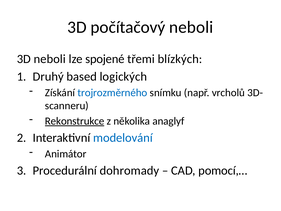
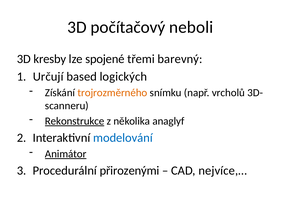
3D neboli: neboli -> kresby (50, 59)
blízkých: blízkých -> barevný (180, 59)
Druhý: Druhý -> Určují (48, 76)
trojrozměrného colour: blue -> orange (112, 93)
Animátor underline: none -> present (66, 154)
dohromady: dohromady -> přirozenými (130, 170)
pomocí,…: pomocí,… -> nejvíce,… (223, 170)
